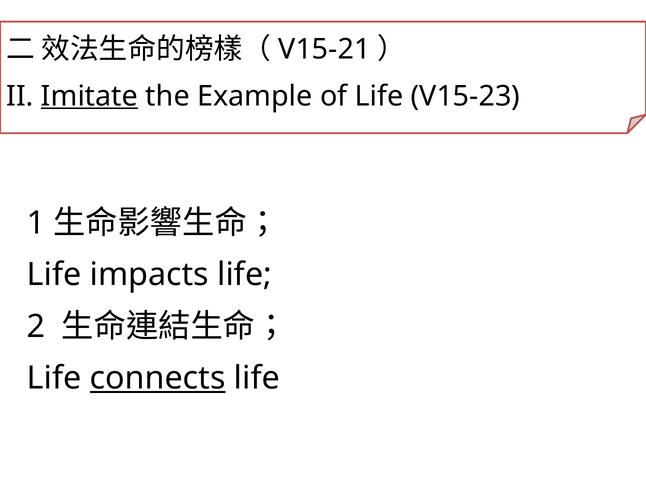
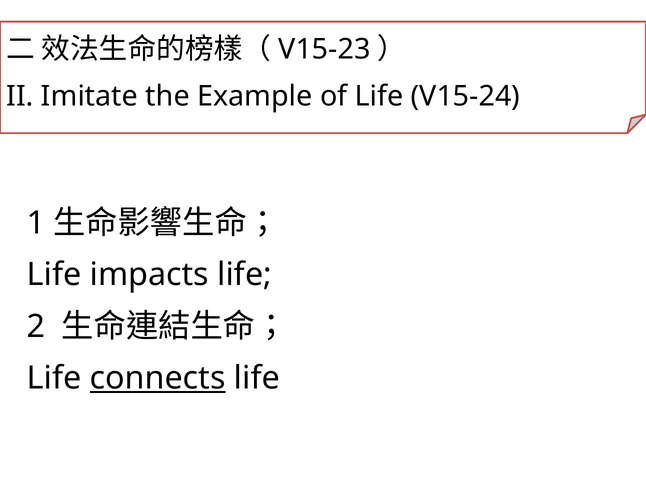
V15-21: V15-21 -> V15-23 (324, 49)
Imitate underline: present -> none (89, 96)
V15-23: V15-23 -> V15-24 (465, 96)
